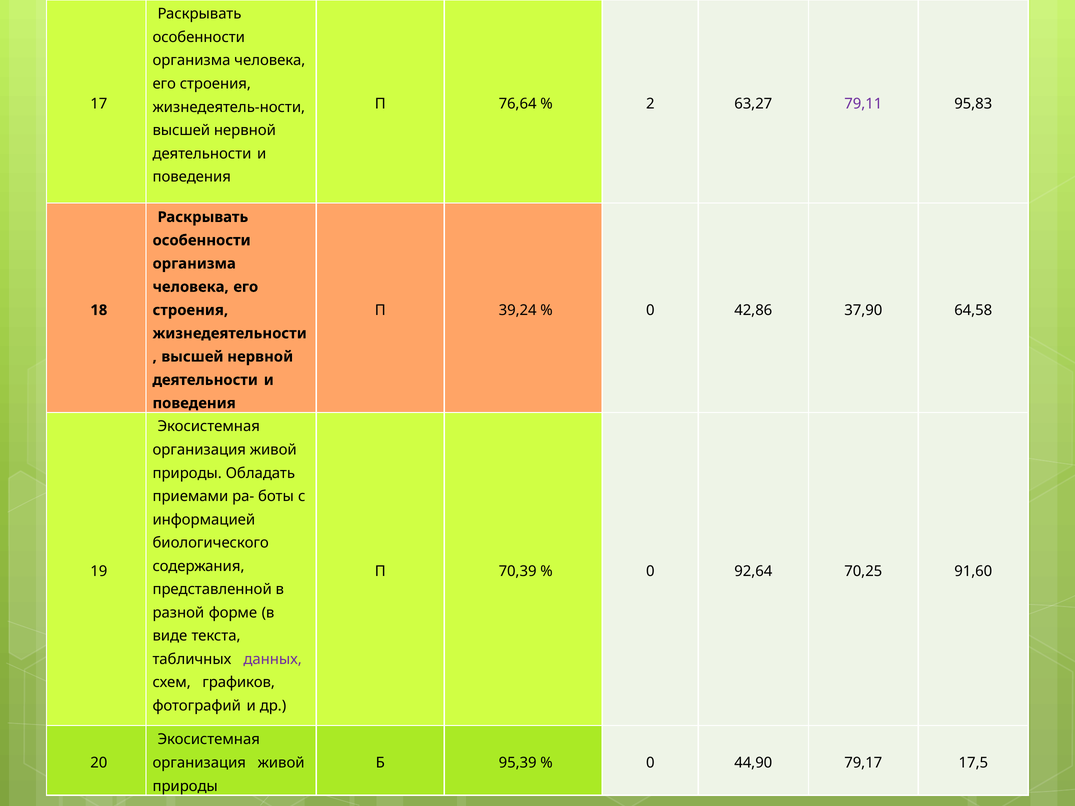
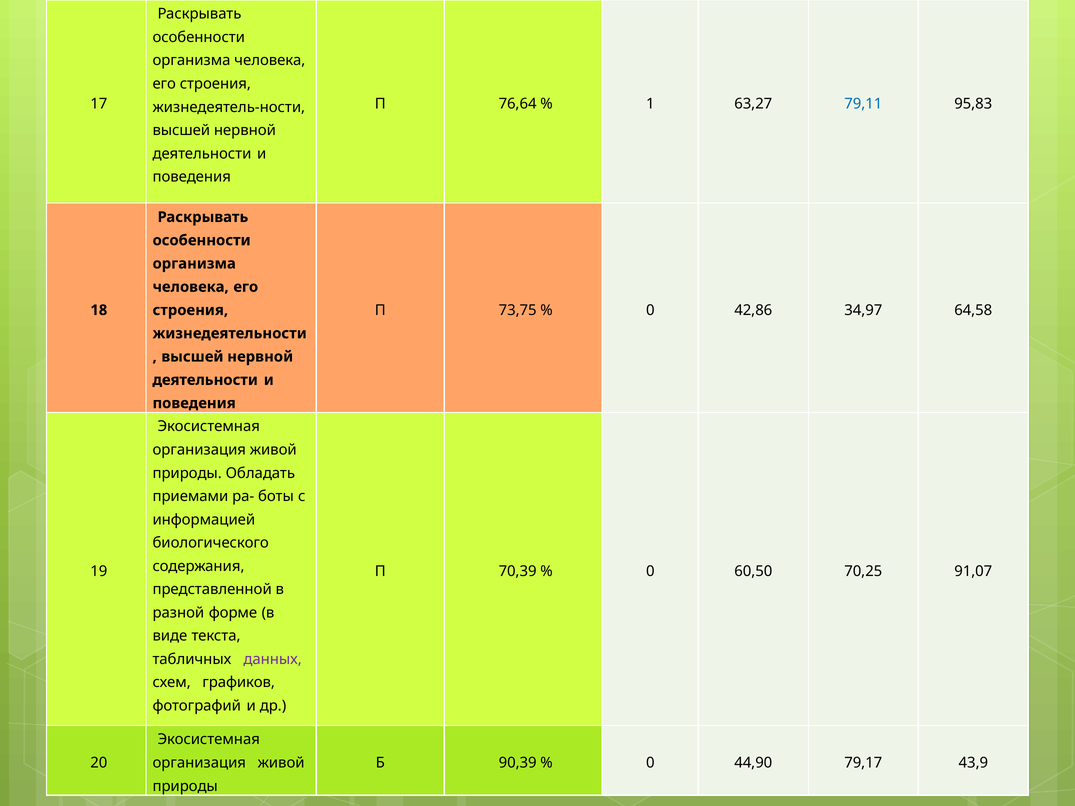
2: 2 -> 1 (650, 104)
79,11 colour: purple -> blue (863, 104)
39,24: 39,24 -> 73,75 (518, 310)
37,90: 37,90 -> 34,97 (863, 310)
92,64: 92,64 -> 60,50 (753, 572)
91,60: 91,60 -> 91,07 (973, 572)
95,39: 95,39 -> 90,39 (518, 763)
17,5: 17,5 -> 43,9 (973, 763)
